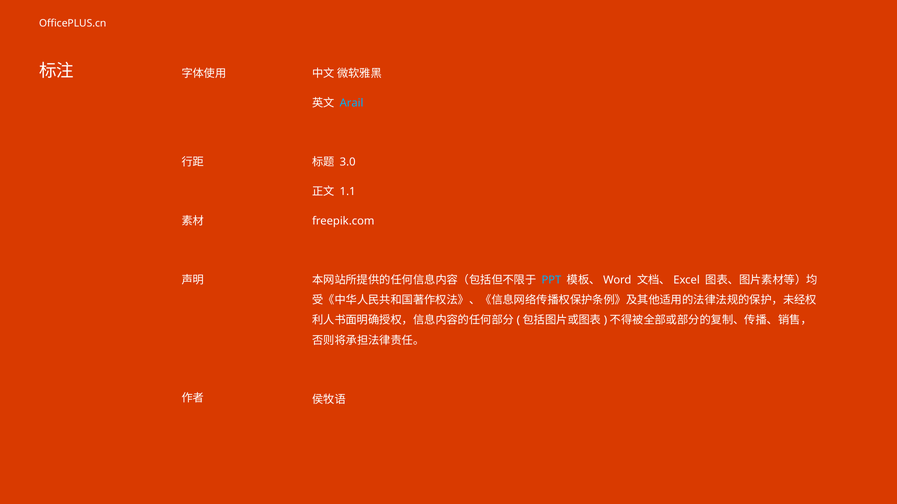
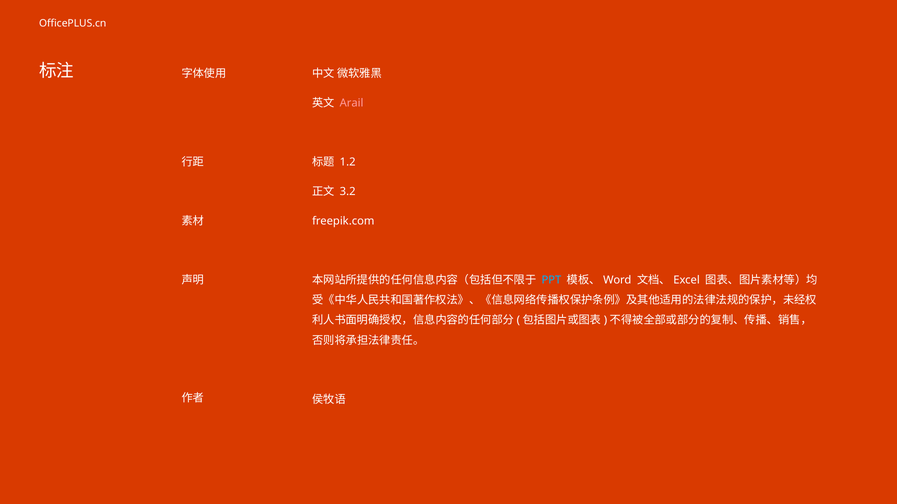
Arail colour: light blue -> pink (352, 103)
3.0: 3.0 -> 1.2 (348, 162)
1.1: 1.1 -> 3.2 (348, 192)
